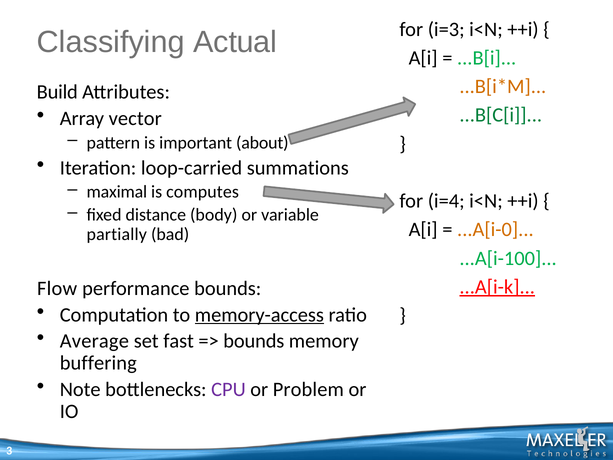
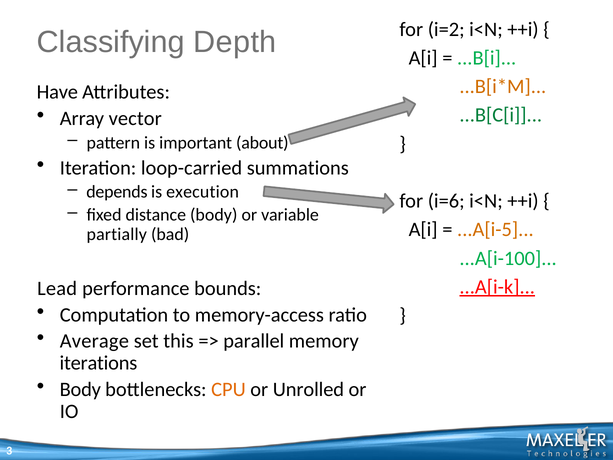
Actual: Actual -> Depth (235, 42)
i=3: i=3 -> i=2 (446, 29)
Build: Build -> Have (57, 92)
maximal: maximal -> depends (117, 192)
computes: computes -> execution (203, 192)
i=4: i=4 -> i=6 (446, 201)
...A[i-0: ...A[i-0 -> ...A[i-5 (495, 230)
Flow: Flow -> Lead (57, 288)
memory-access underline: present -> none (259, 315)
fast: fast -> this (179, 341)
bounds: bounds -> parallel (254, 341)
buffering: buffering -> iterations (98, 363)
Note: Note -> Body (80, 389)
CPU colour: purple -> orange (228, 389)
Problem: Problem -> Unrolled (308, 389)
